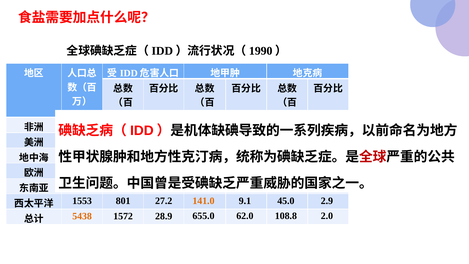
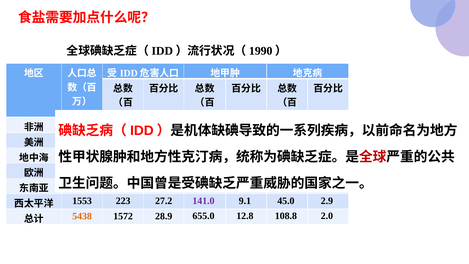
801: 801 -> 223 (123, 201)
141.0 colour: orange -> purple (203, 201)
62.0: 62.0 -> 12.8 (245, 216)
